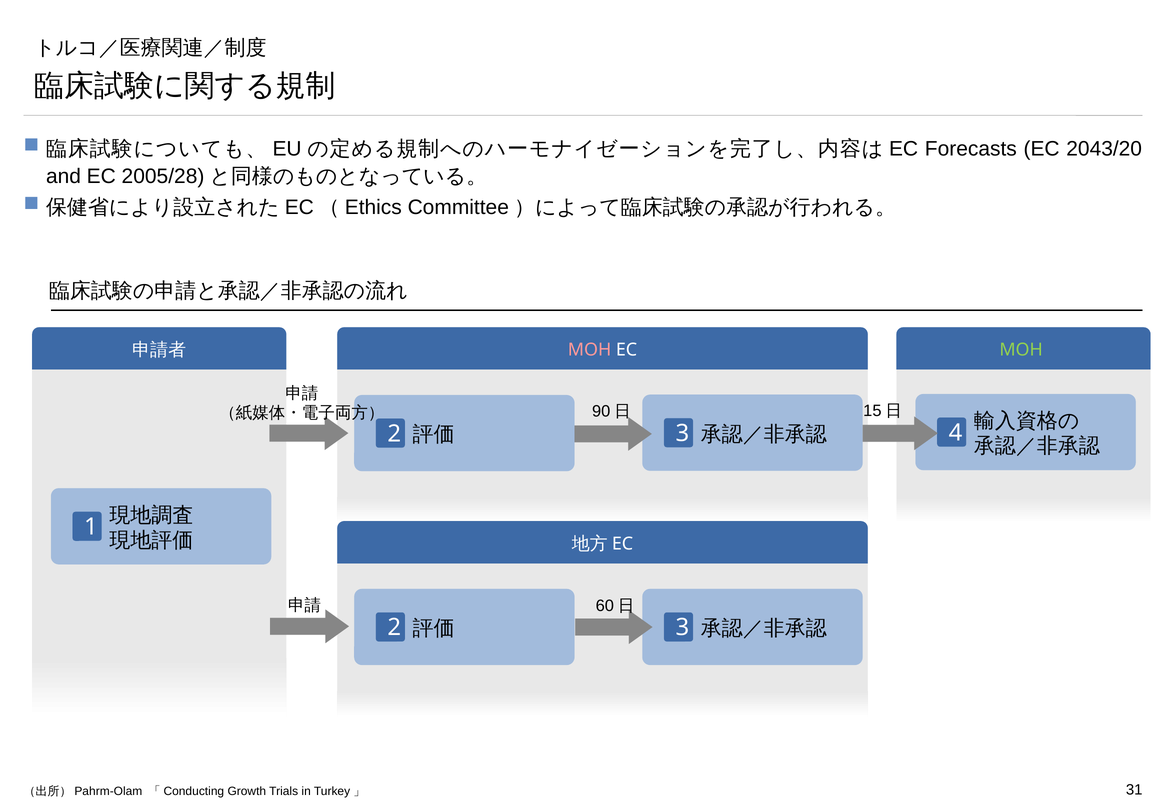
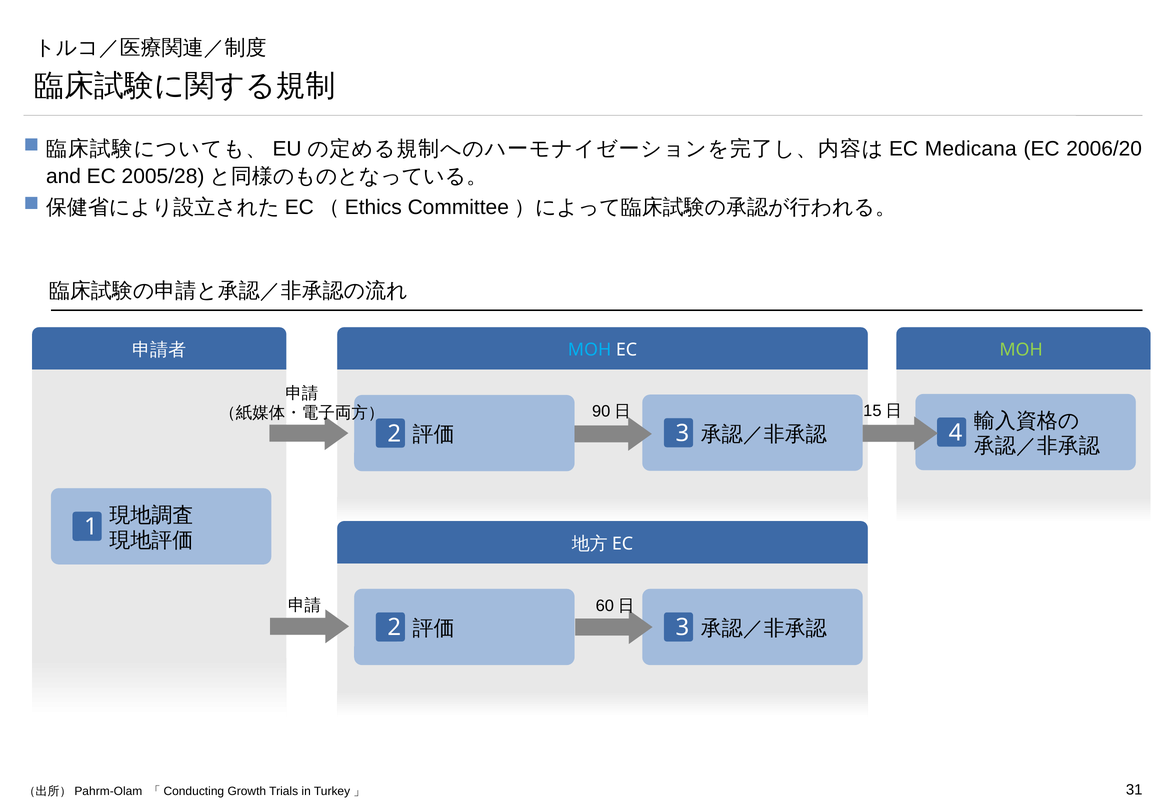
Forecasts: Forecasts -> Medicana (971, 149)
2043/20: 2043/20 -> 2006/20 (1104, 149)
MOH colour: pink -> light blue (590, 350)
